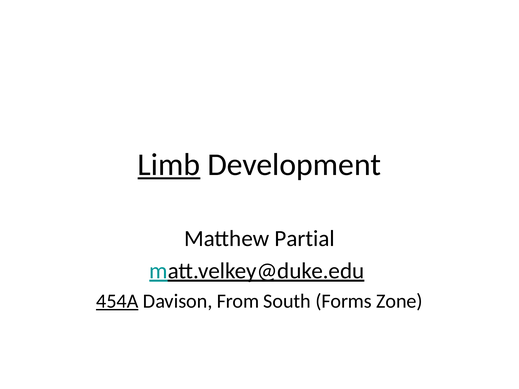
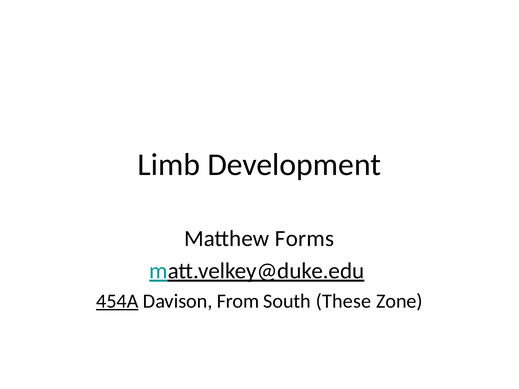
Limb underline: present -> none (169, 165)
Partial: Partial -> Forms (305, 239)
Forms: Forms -> These (343, 301)
